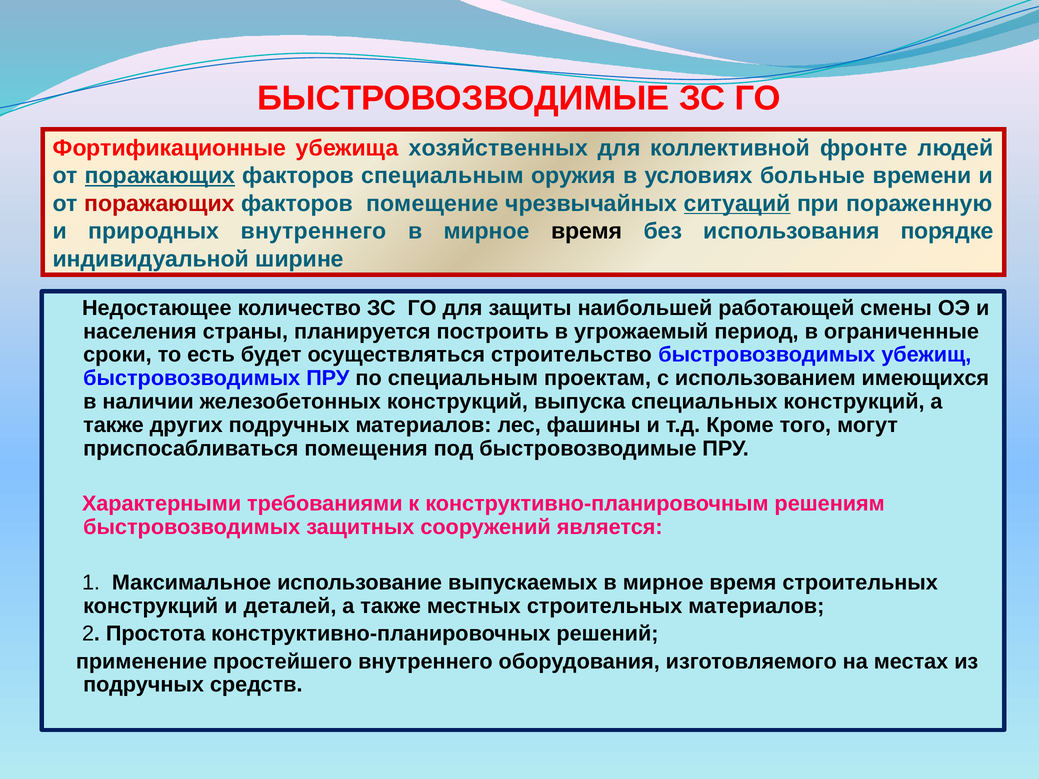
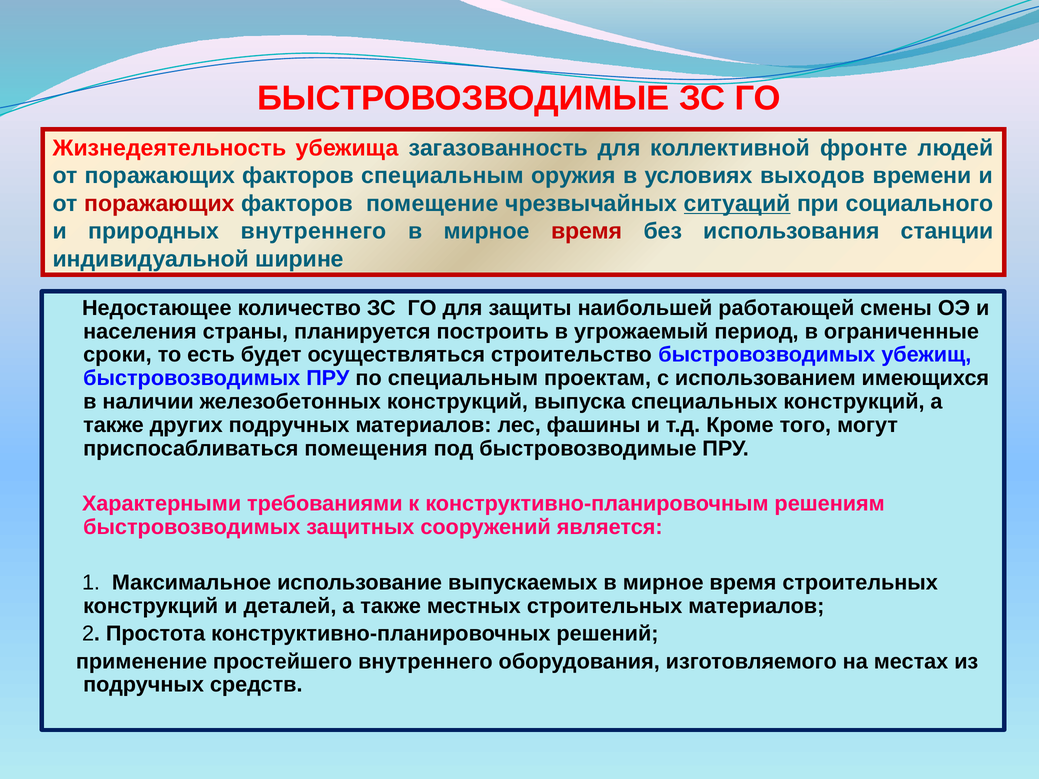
Фортификационные: Фортификационные -> Жизнедеятельность (170, 148)
хозяйственных: хозяйственных -> загазованность (498, 148)
поражающих underline: present -> none (160, 176)
больные: больные -> выходов (813, 176)
пораженную: пораженную -> социального (920, 204)
время colour: black -> red (587, 231)
порядке: порядке -> станции (947, 231)
